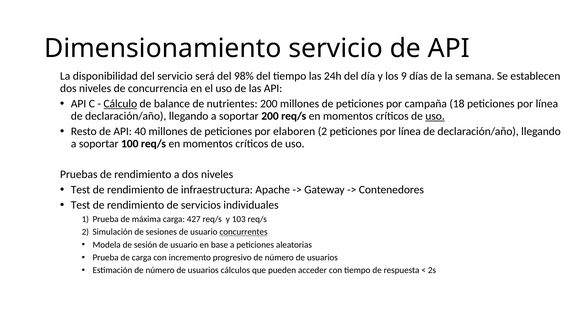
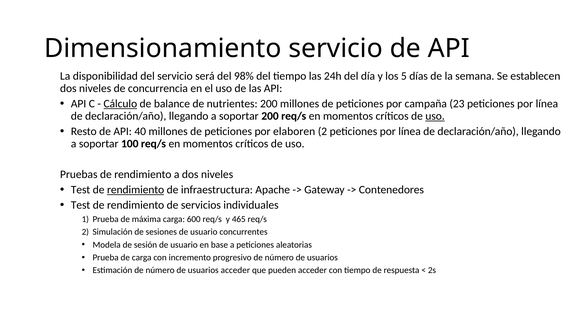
9: 9 -> 5 (404, 76)
18: 18 -> 23 (457, 104)
rendimiento underline: none -> present (136, 190)
427: 427 -> 600 (194, 219)
103: 103 -> 465 (239, 219)
concurrentes underline: present -> none (244, 232)
usuarios cálculos: cálculos -> acceder (235, 270)
